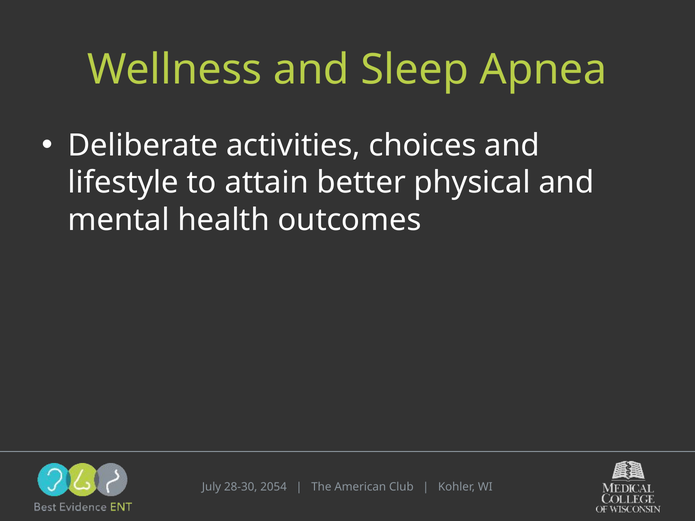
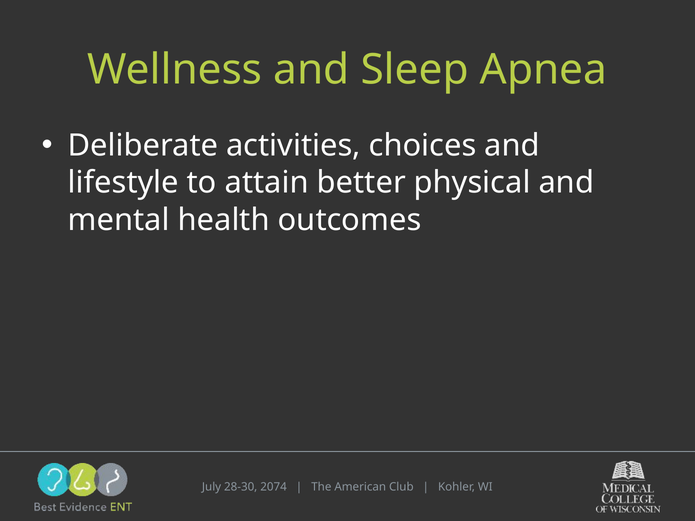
2054: 2054 -> 2074 (274, 487)
